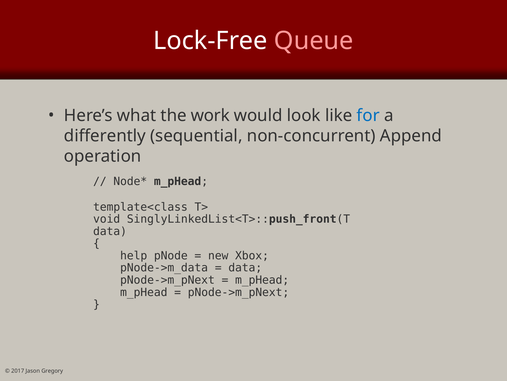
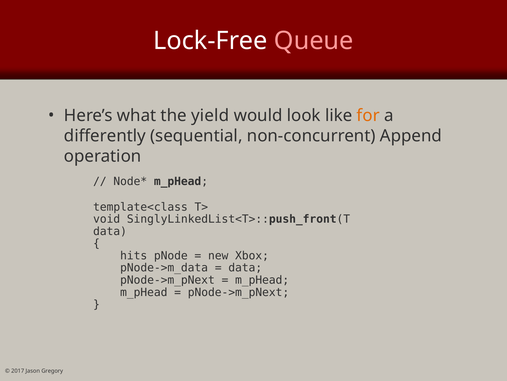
work: work -> yield (210, 115)
for colour: blue -> orange (368, 115)
help: help -> hits (134, 255)
